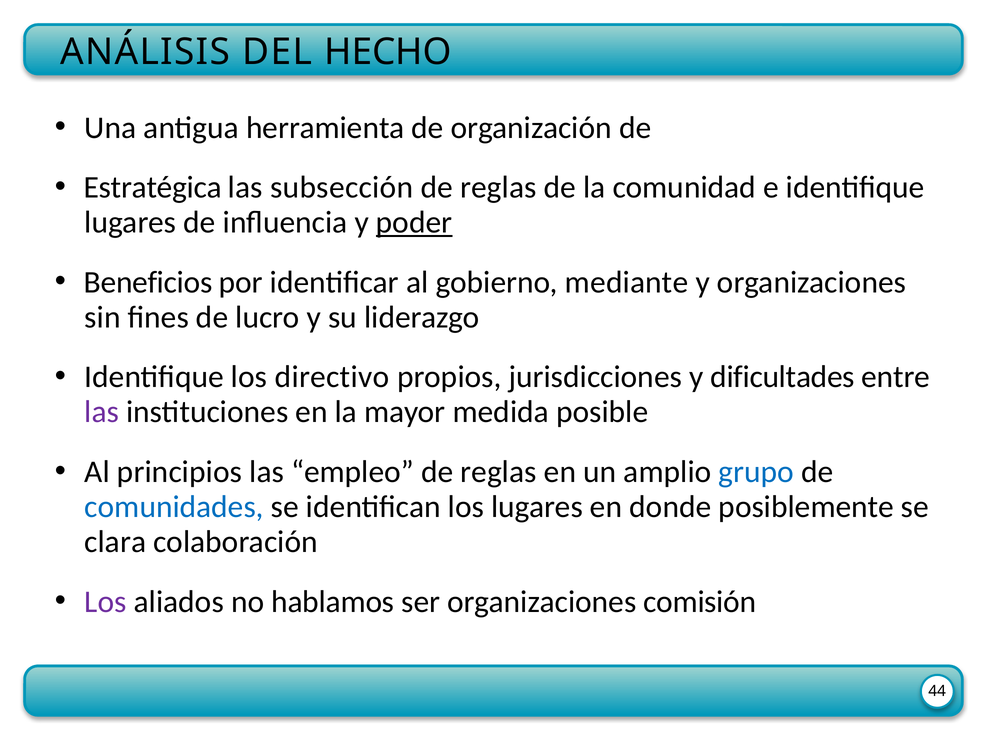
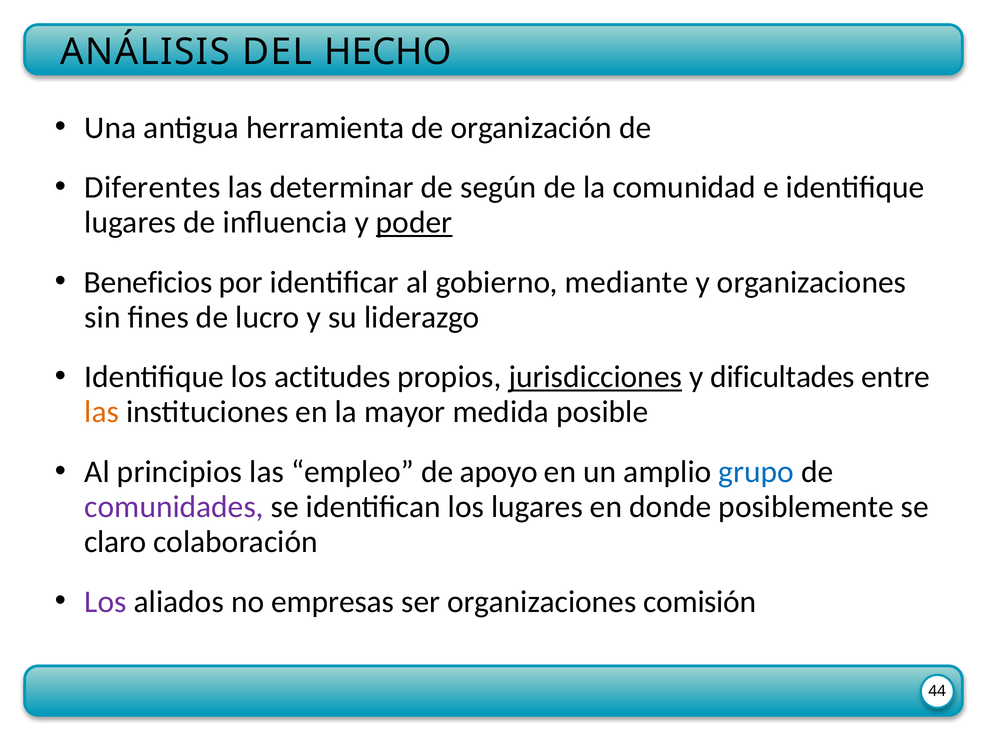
Estratégica: Estratégica -> Diferentes (153, 187)
subsección: subsección -> determinar (342, 187)
reglas: reglas -> según (498, 187)
directivo: directivo -> actitudes (332, 377)
jurisdicciones underline: none -> present (595, 377)
las colour: purple -> orange (102, 412)
reglas: reglas -> apoyo (499, 472)
comunidades colour: blue -> purple (174, 507)
clara: clara -> claro (115, 542)
hablamos: hablamos -> empresas (333, 602)
